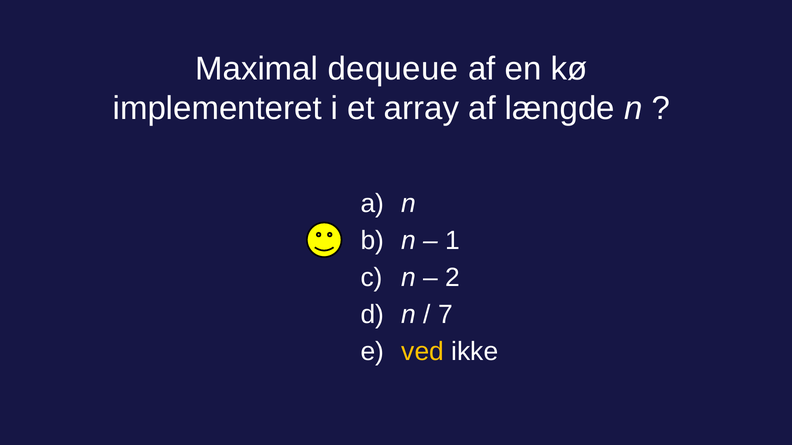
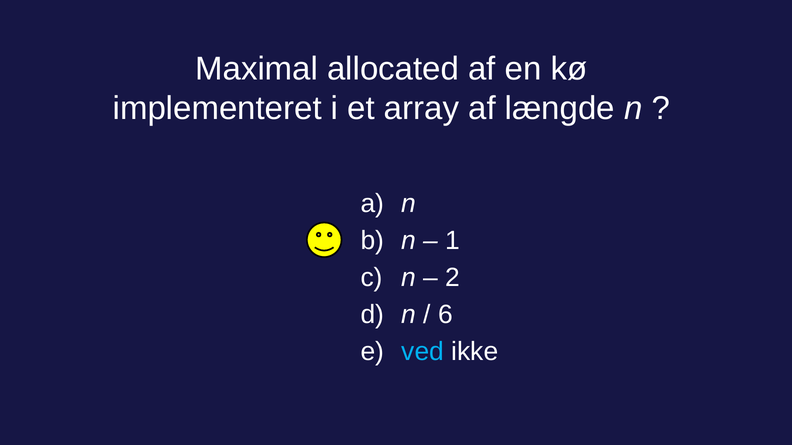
dequeue: dequeue -> allocated (393, 69)
7: 7 -> 6 (445, 315)
ved colour: yellow -> light blue (423, 352)
